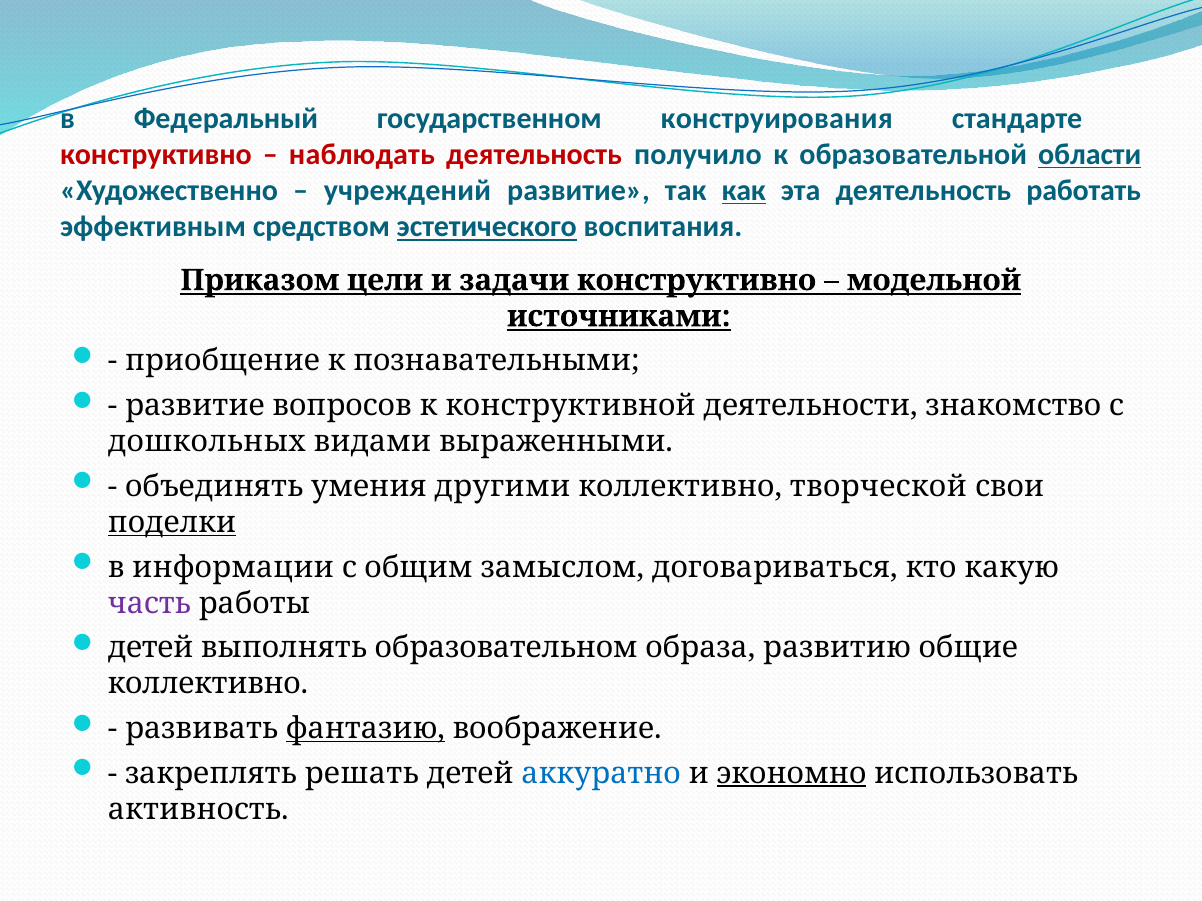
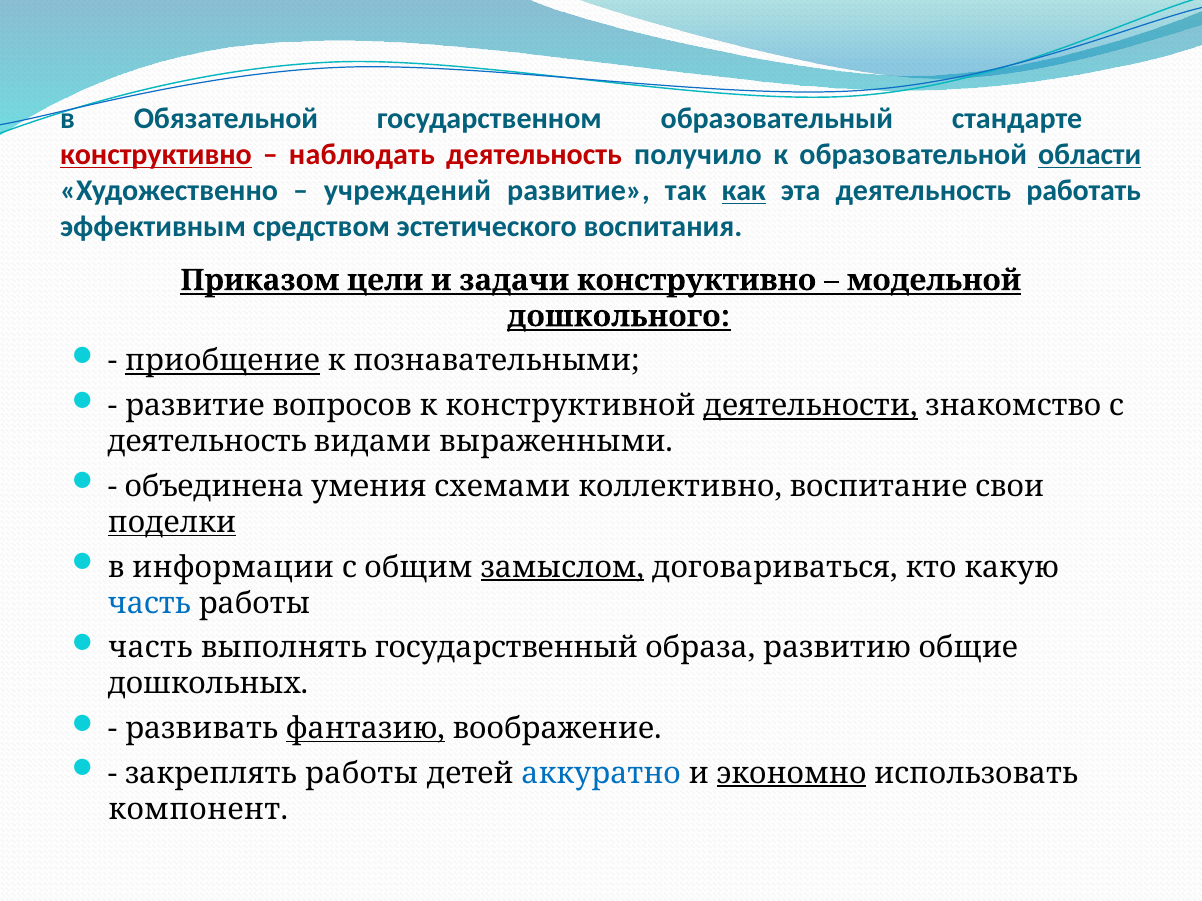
Федеральный: Федеральный -> Обязательной (226, 119)
конструирования: конструирования -> образовательный (777, 119)
конструктивно underline: none -> present (156, 155)
эстетического underline: present -> none (487, 227)
источниками: источниками -> дошкольного (619, 317)
приобщение underline: none -> present (222, 361)
деятельности underline: none -> present (811, 406)
дошкольных: дошкольных -> деятельность (207, 442)
объединять: объединять -> объединена (214, 487)
другими: другими -> схемами (502, 487)
творческой: творческой -> воспитание (879, 487)
замыслом underline: none -> present (562, 568)
часть colour: purple -> blue (149, 604)
детей: детей -> часть (150, 648)
образовательном: образовательном -> государственный (506, 648)
коллективно: коллективно -> дошкольных (208, 684)
закреплять решать: решать -> работы (362, 774)
активность: активность -> компонент (198, 810)
